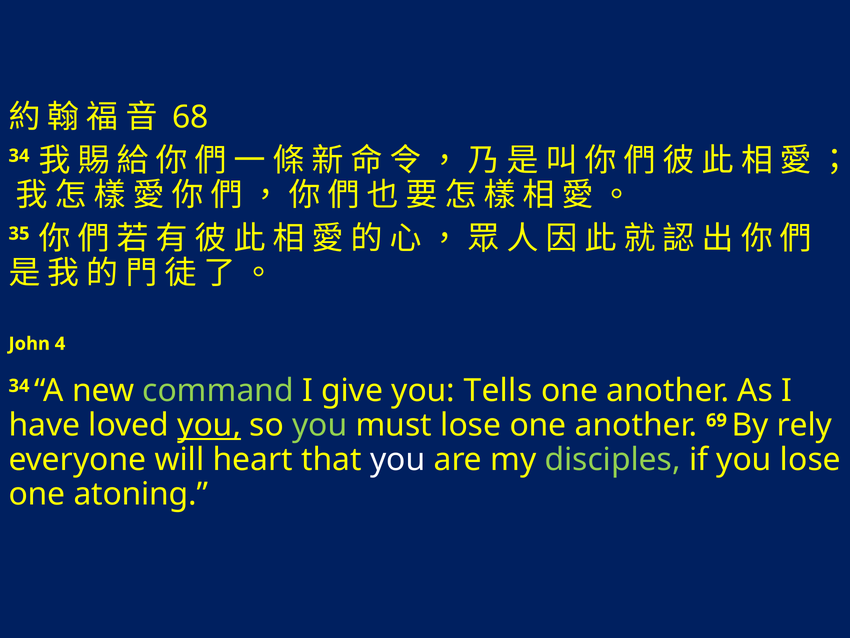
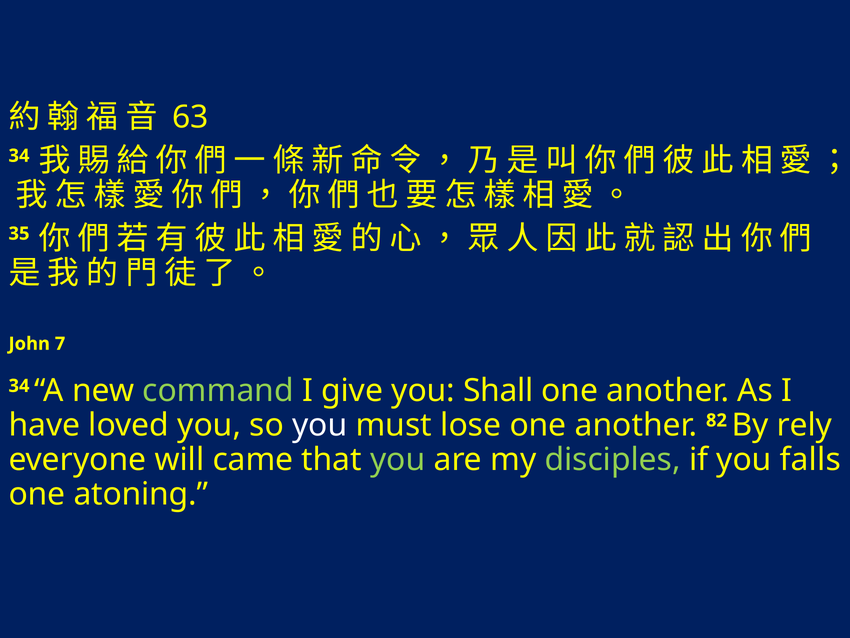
68: 68 -> 63 (190, 117)
4: 4 -> 7 (60, 343)
Tells: Tells -> Shall (498, 391)
you underline: present -> none (209, 425)
you colour: light green -> white (320, 425)
69: 69 -> 82 (716, 420)
heart: heart -> came (253, 460)
you colour: white -> light green (398, 460)
you lose: lose -> falls (810, 460)
